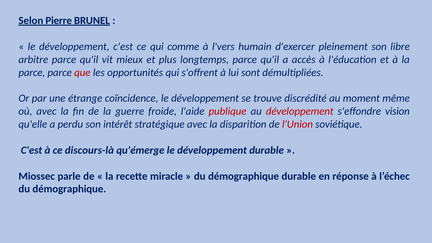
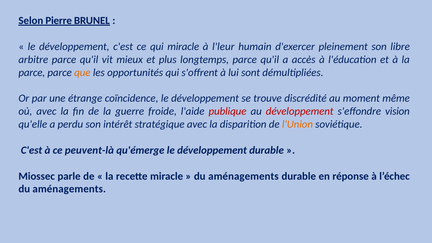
qui comme: comme -> miracle (183, 47)
l'vers: l'vers -> l'leur (223, 47)
que colour: red -> orange (82, 72)
l'Union colour: red -> orange (297, 124)
discours-là: discours-là -> peuvent-là (89, 150)
démographique: démographique -> aménagements (243, 176)
démographique: démographique -> aménagements (69, 189)
